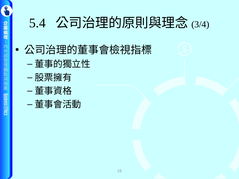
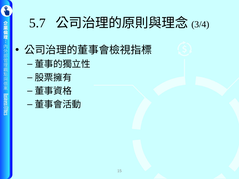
5.4: 5.4 -> 5.7 (37, 23)
